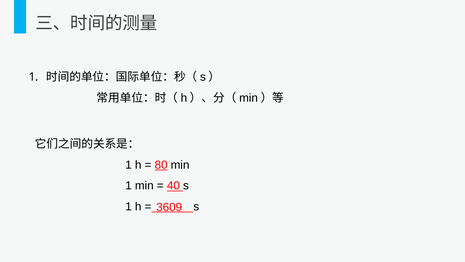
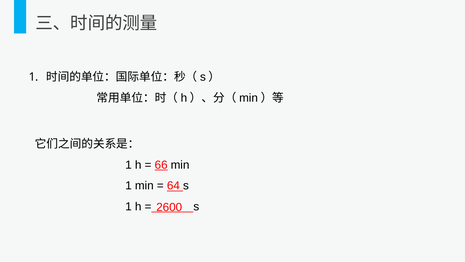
80: 80 -> 66 (161, 165)
40: 40 -> 64 (173, 185)
3609: 3609 -> 2600 (169, 207)
